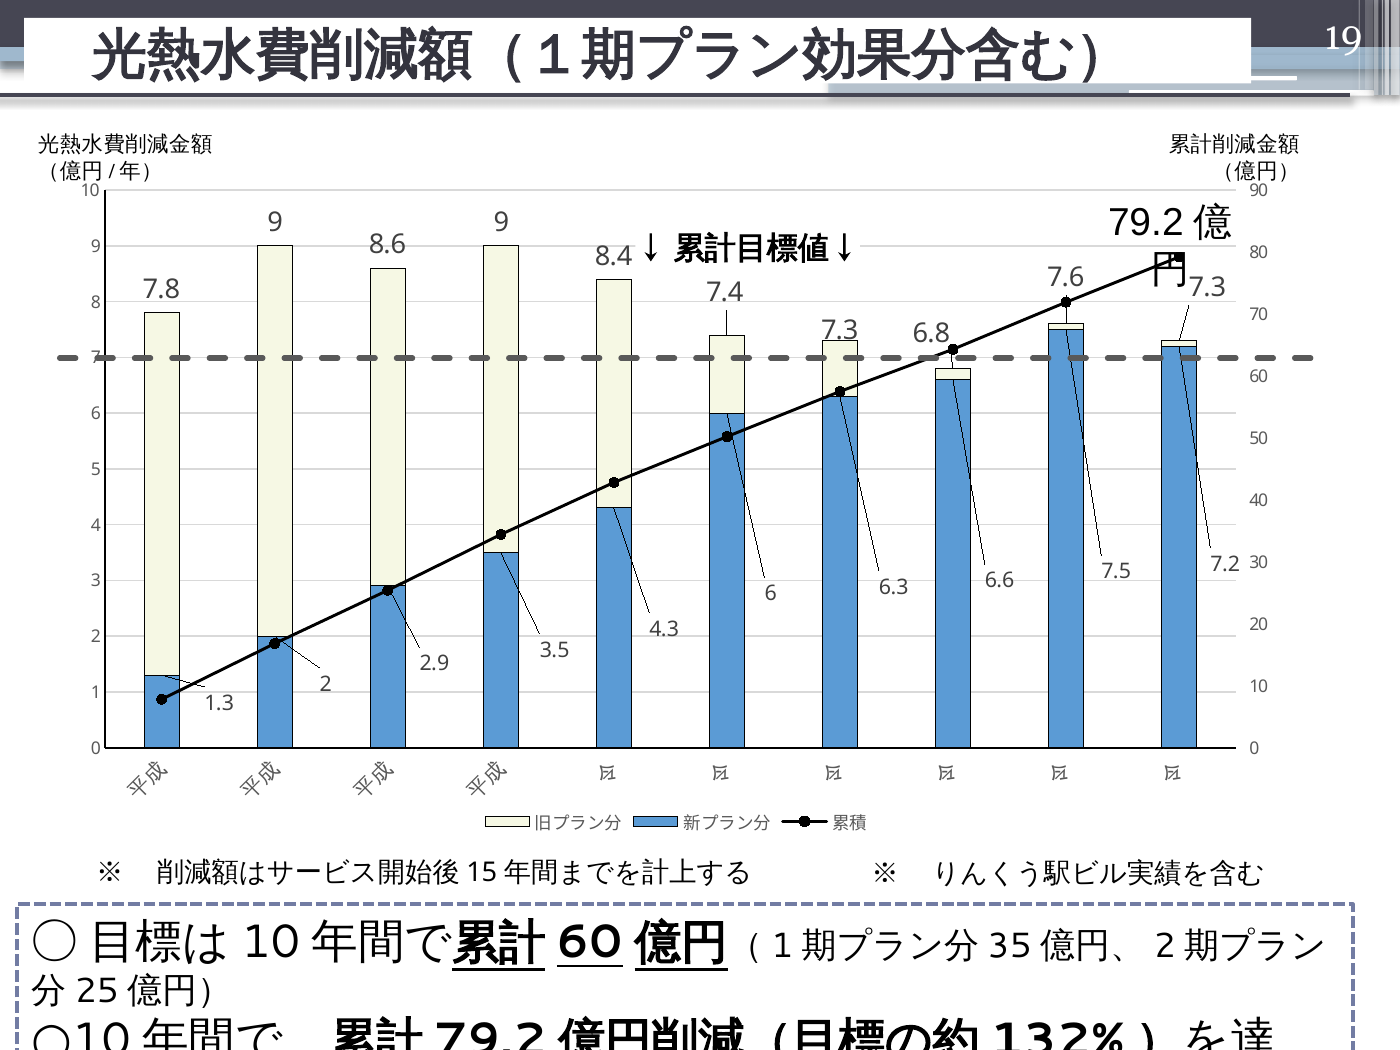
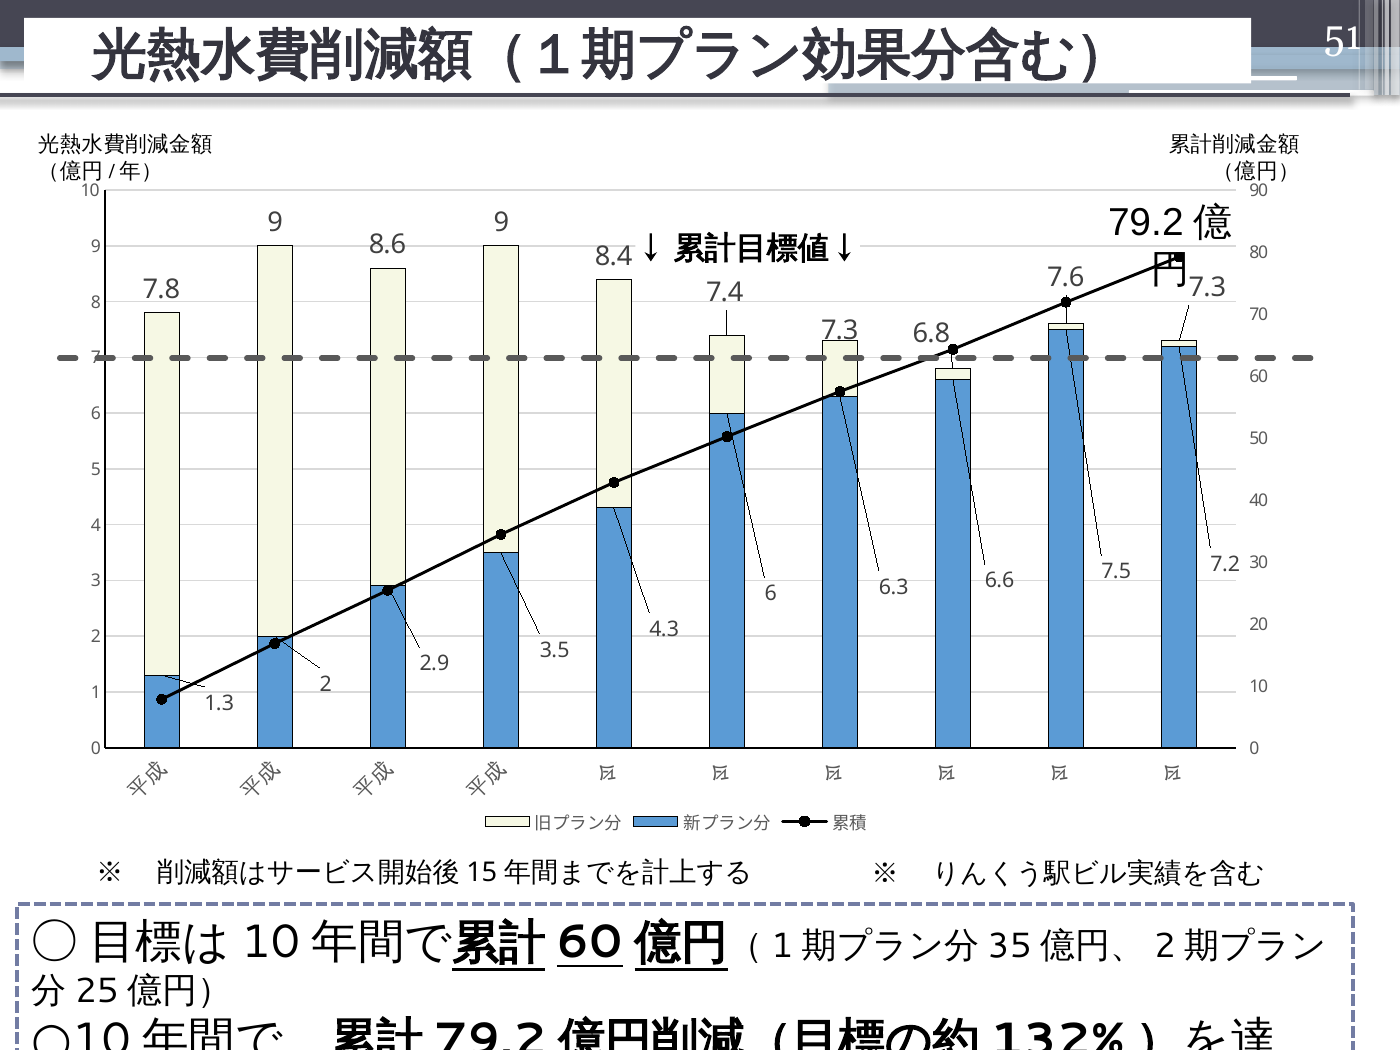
19: 19 -> 51 (1343, 36)
